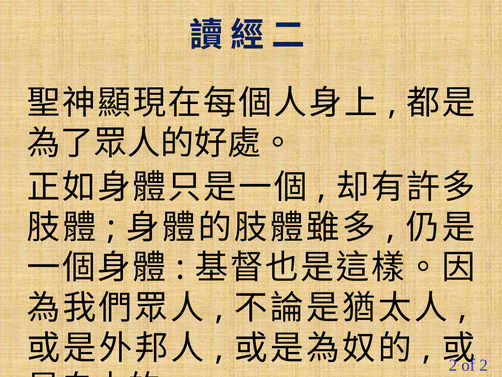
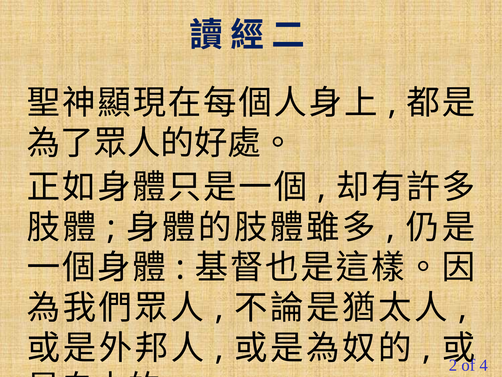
2: 2 -> 4 (484, 365)
